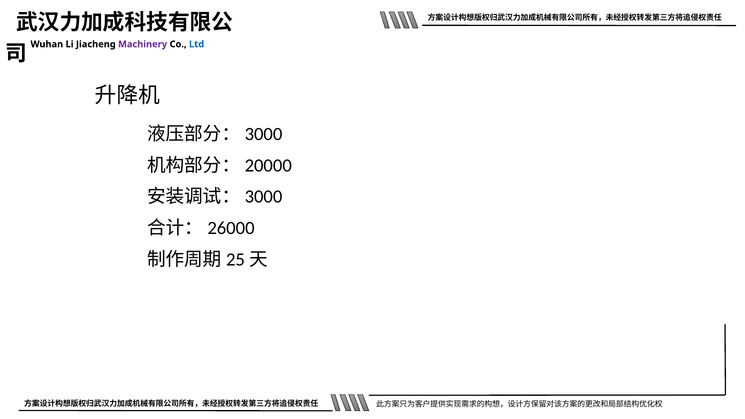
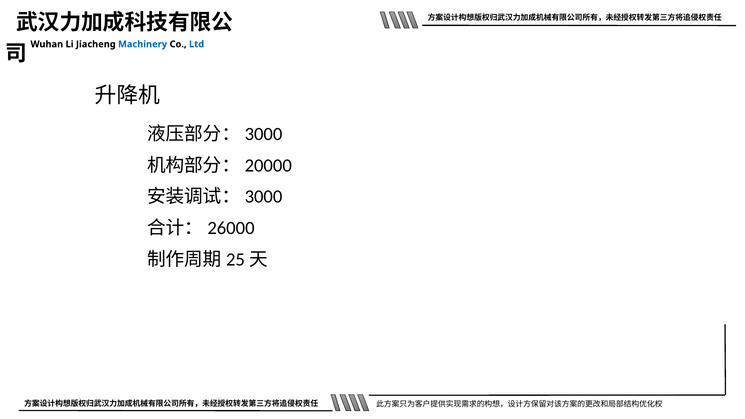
Machinery colour: purple -> blue (143, 44)
